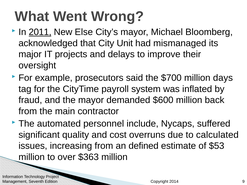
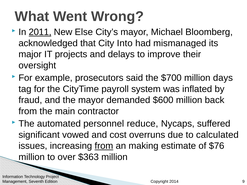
Unit: Unit -> Into (125, 43)
include: include -> reduce (142, 124)
quality: quality -> vowed (76, 135)
from underline: none -> present (104, 146)
defined: defined -> making (144, 146)
$53: $53 -> $76 (217, 146)
